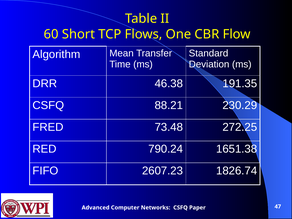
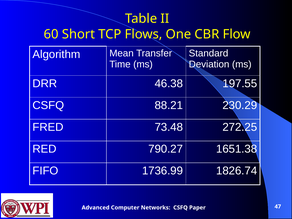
191.35: 191.35 -> 197.55 (240, 83)
790.24: 790.24 -> 790.27 (166, 149)
2607.23: 2607.23 -> 1736.99 (163, 171)
